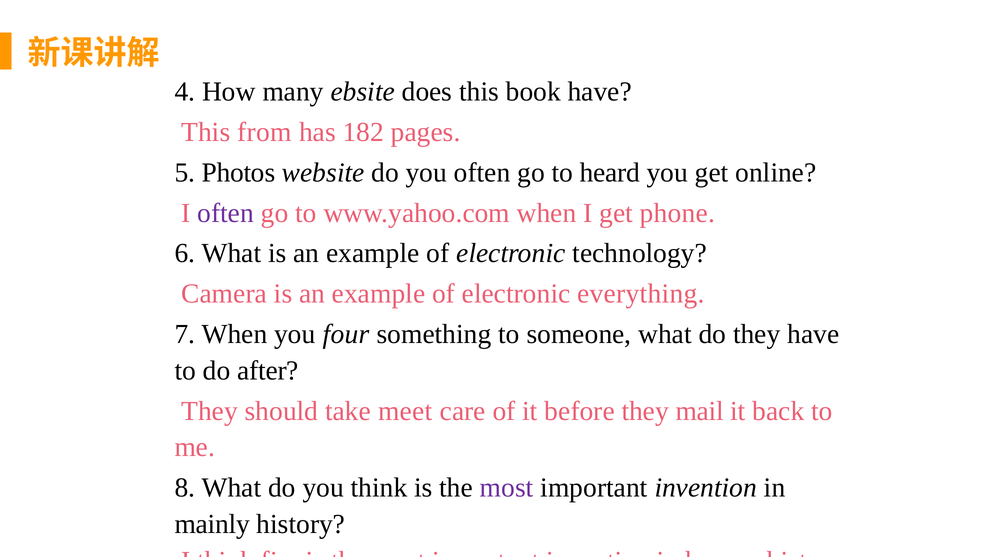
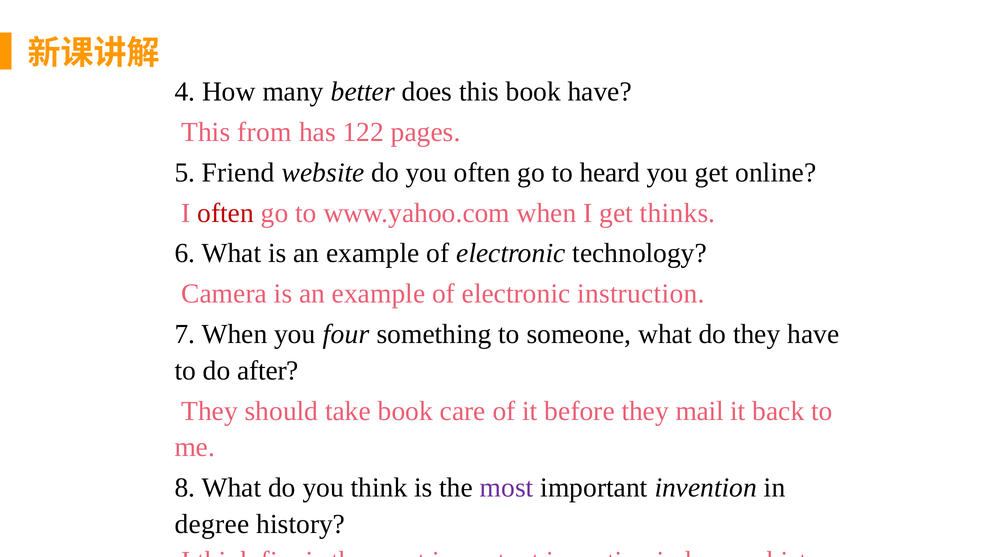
ebsite: ebsite -> better (363, 92)
182: 182 -> 122 (363, 132)
Photos: Photos -> Friend (238, 173)
often colour: purple -> red (226, 213)
phone: phone -> thinks (678, 213)
everything: everything -> instruction (641, 294)
take meet: meet -> book (405, 411)
mainly: mainly -> degree (212, 524)
